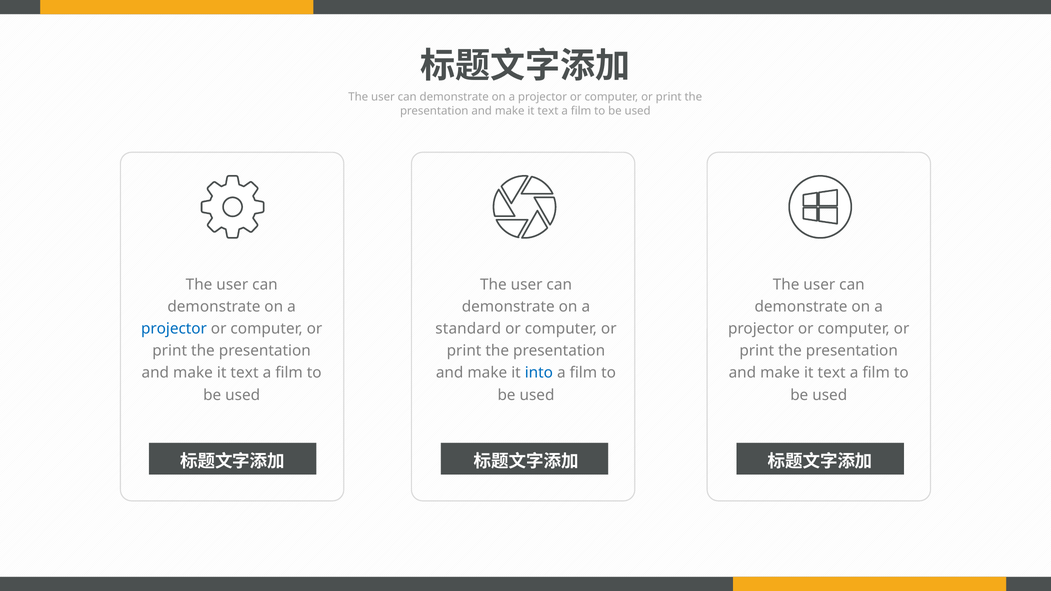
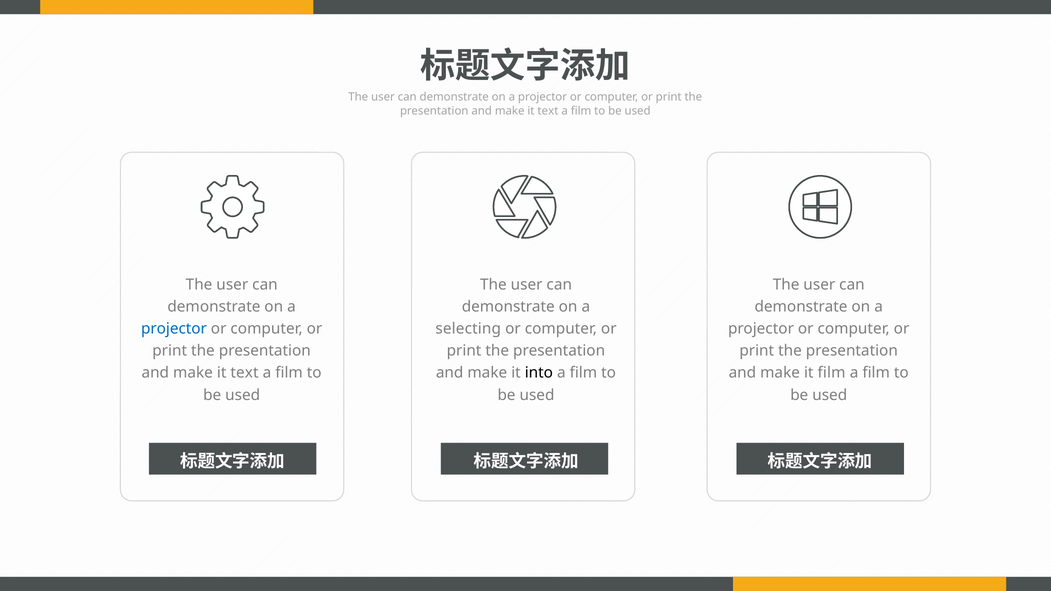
standard: standard -> selecting (468, 329)
into colour: blue -> black (539, 373)
text: text -> film (832, 373)
